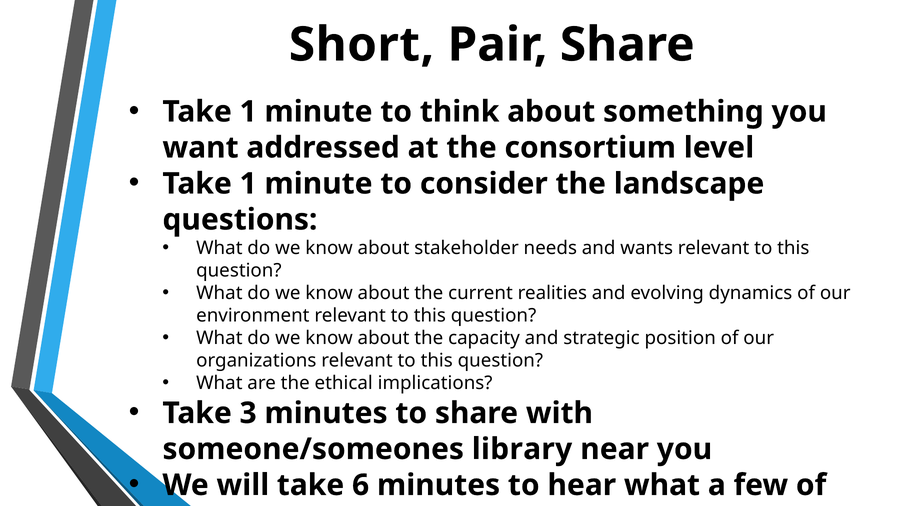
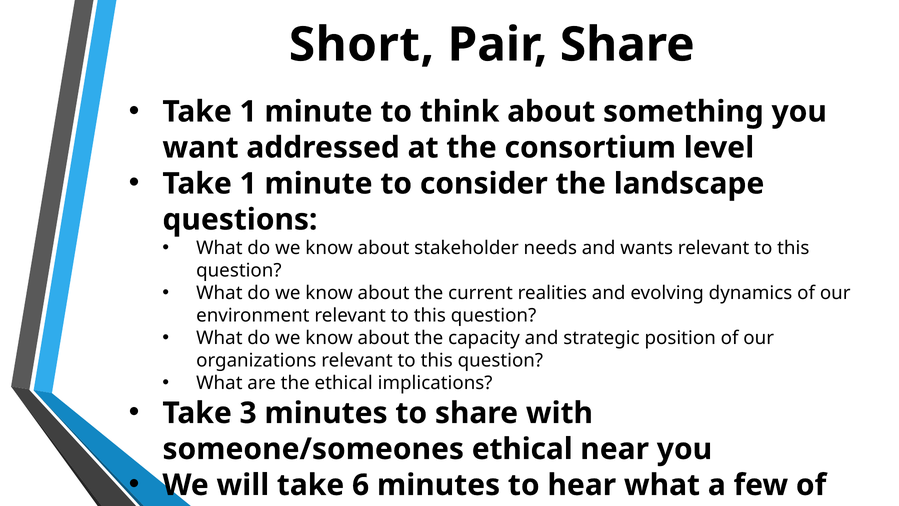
someone/someones library: library -> ethical (522, 449)
